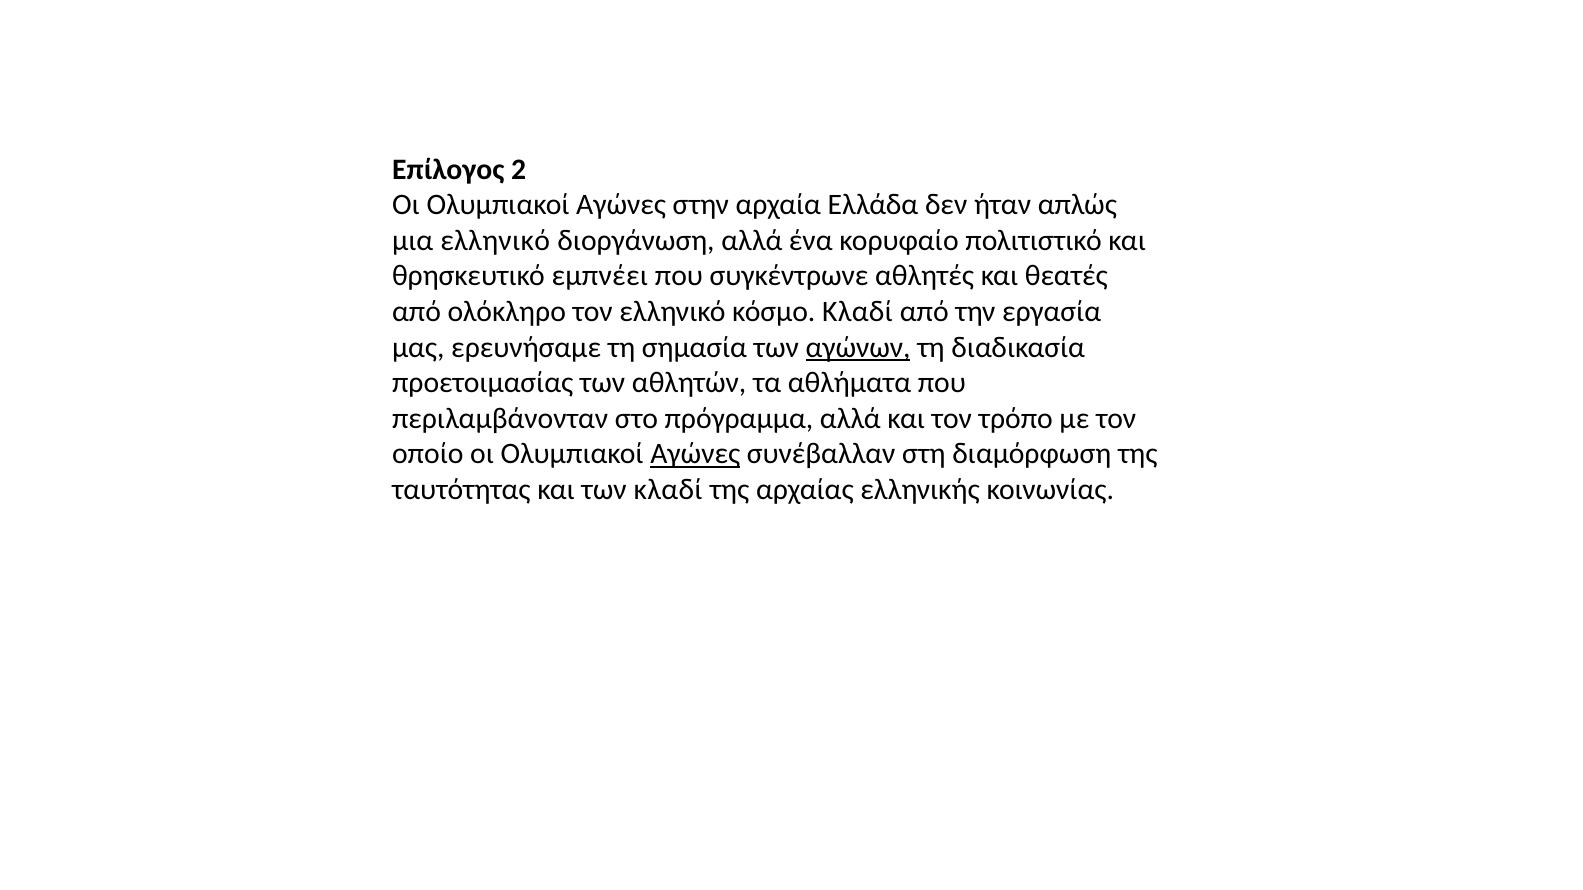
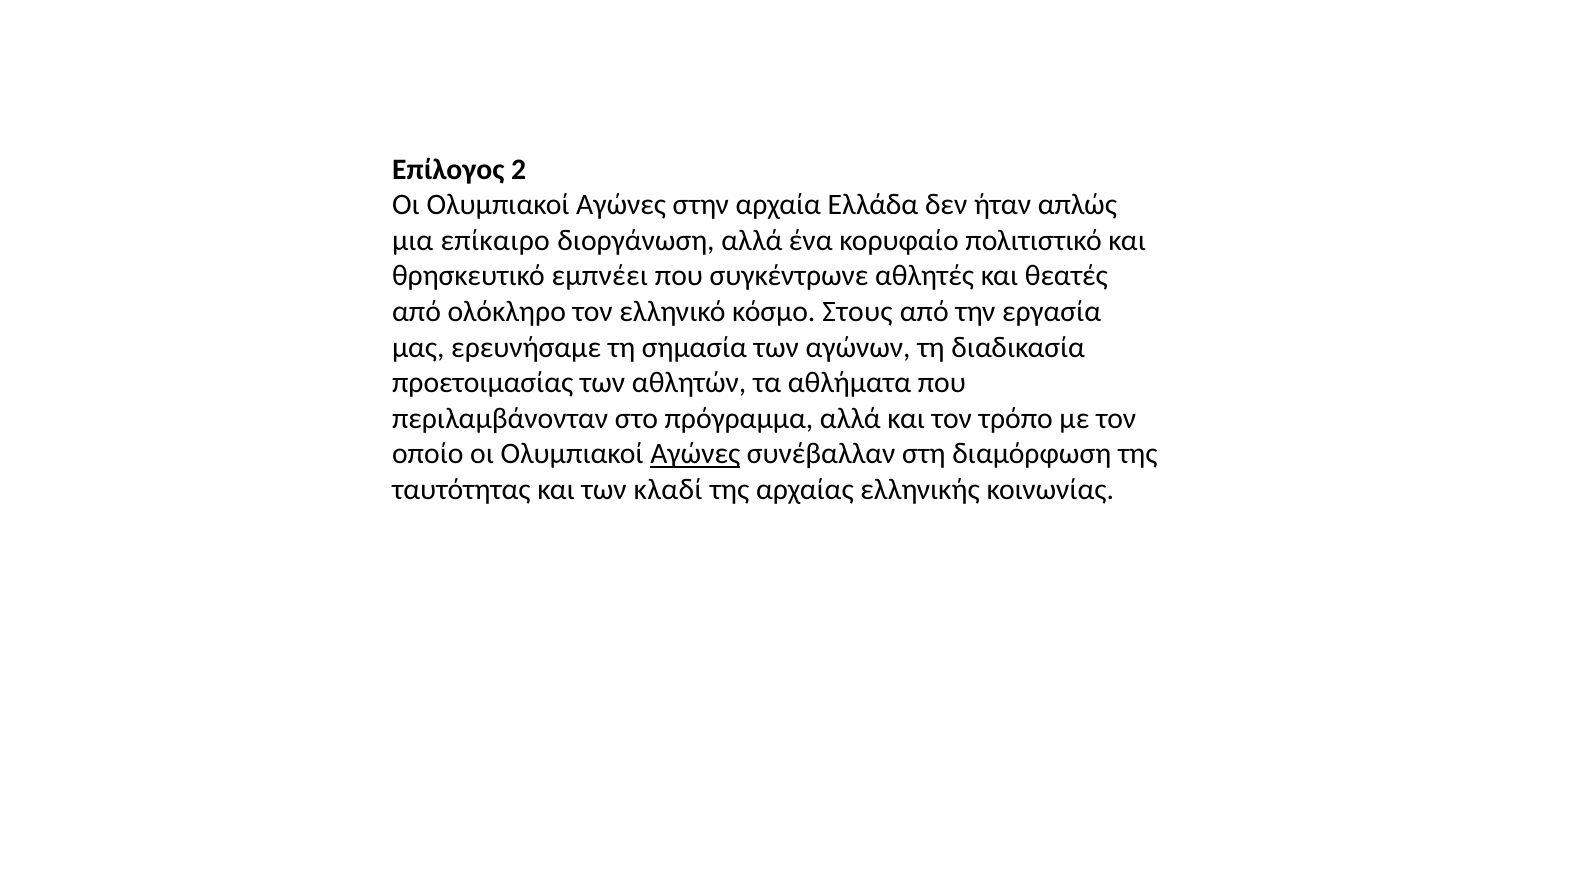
μια ελληνικό: ελληνικό -> επίκαιρο (495, 241)
κόσμο Κλαδί: Κλαδί -> Στους (857, 312)
αγώνων underline: present -> none (858, 347)
